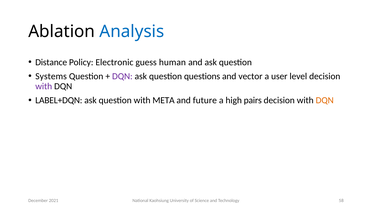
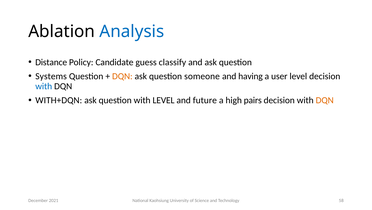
Electronic: Electronic -> Candidate (114, 62)
human: human -> classify (172, 62)
DQN colour: purple -> orange (122, 76)
questions: questions -> someone (202, 76)
vector: vector -> having (251, 76)
with colour: purple -> blue (44, 86)
LABEL+DQN: LABEL+DQN -> WITH+DQN (59, 100)
with META: META -> LEVEL (164, 100)
